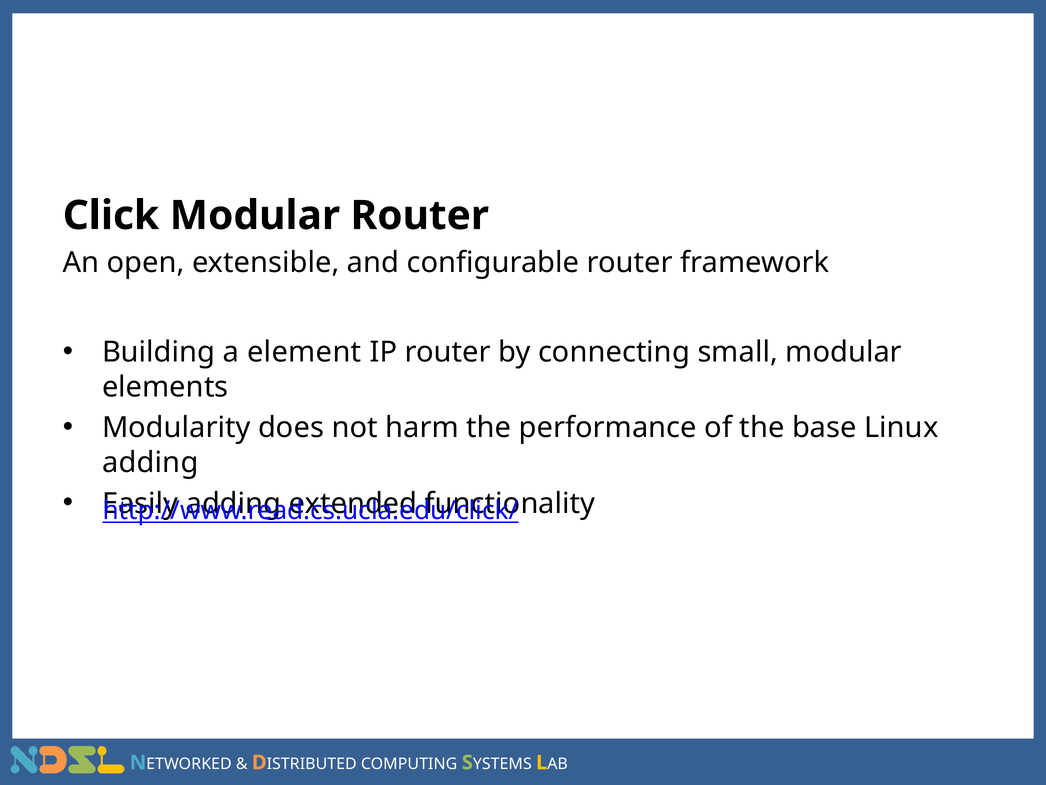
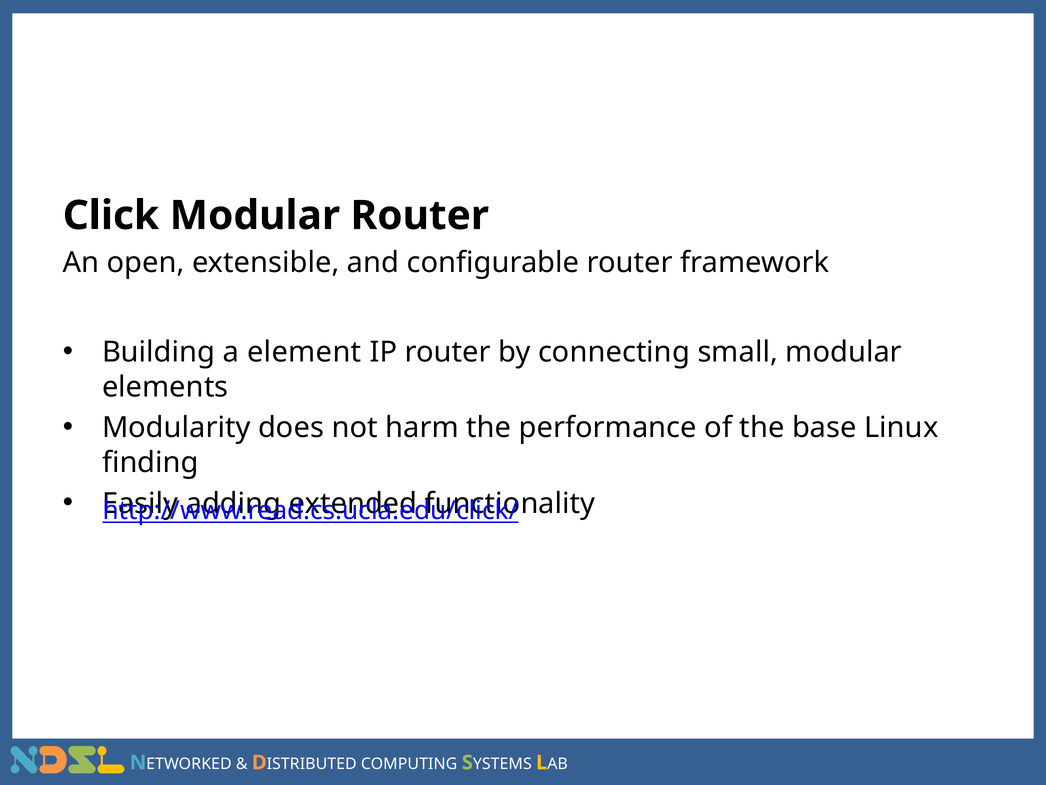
adding: adding -> finding (150, 462)
